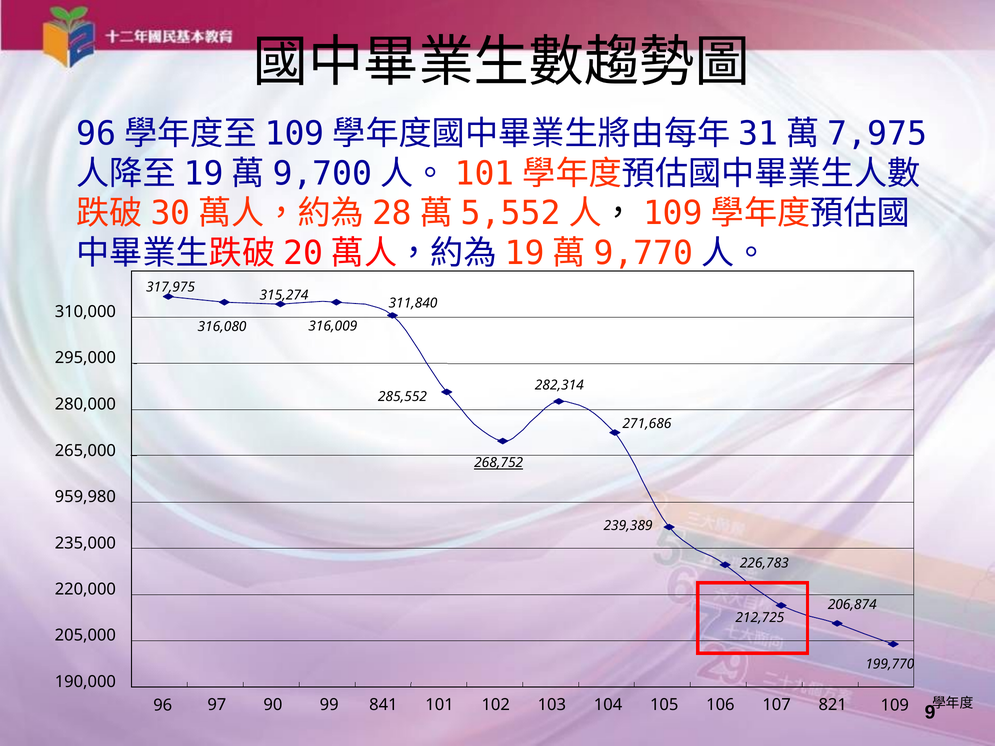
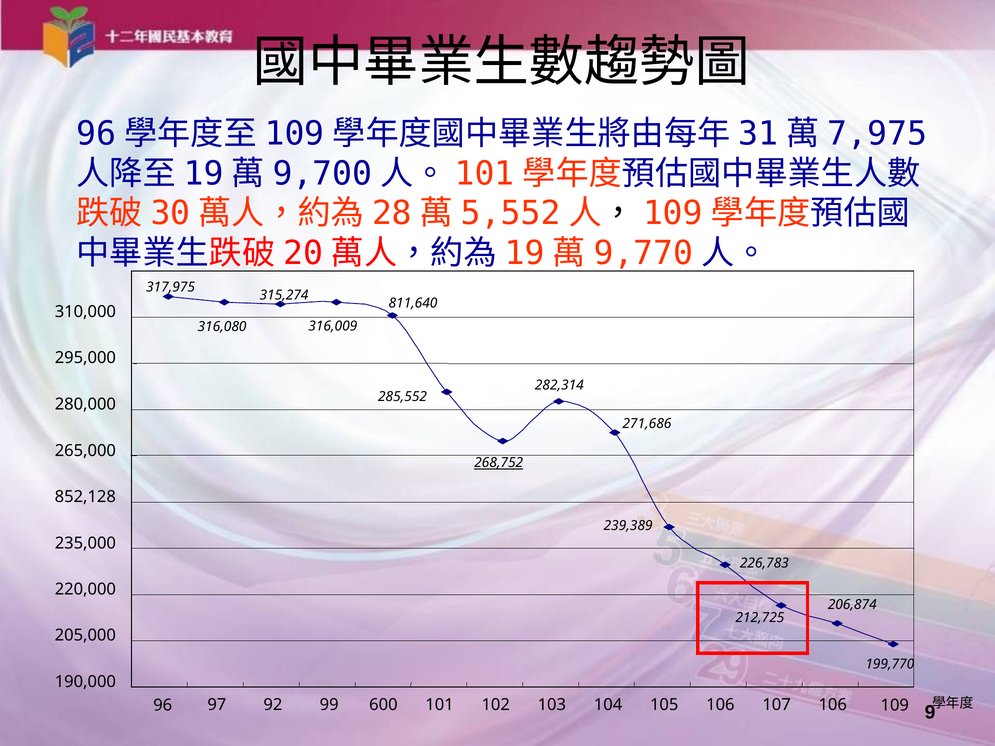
311,840: 311,840 -> 811,640 (413, 303)
959,980: 959,980 -> 852,128 (85, 497)
90: 90 -> 92 (273, 705)
841: 841 -> 600 (383, 705)
107 821: 821 -> 106 (833, 705)
